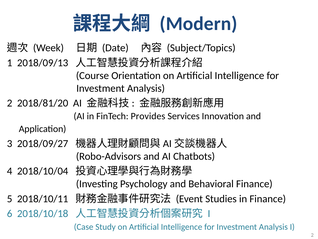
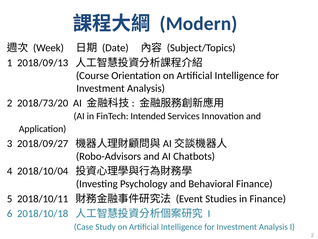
2018/81/20: 2018/81/20 -> 2018/73/20 (43, 103)
Provides: Provides -> Intended (148, 116)
